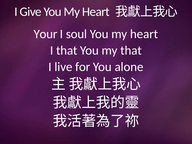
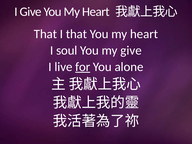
Your: Your -> That (45, 34)
I soul: soul -> that (76, 34)
I that: that -> soul (67, 50)
my that: that -> give (131, 50)
for underline: none -> present (83, 67)
